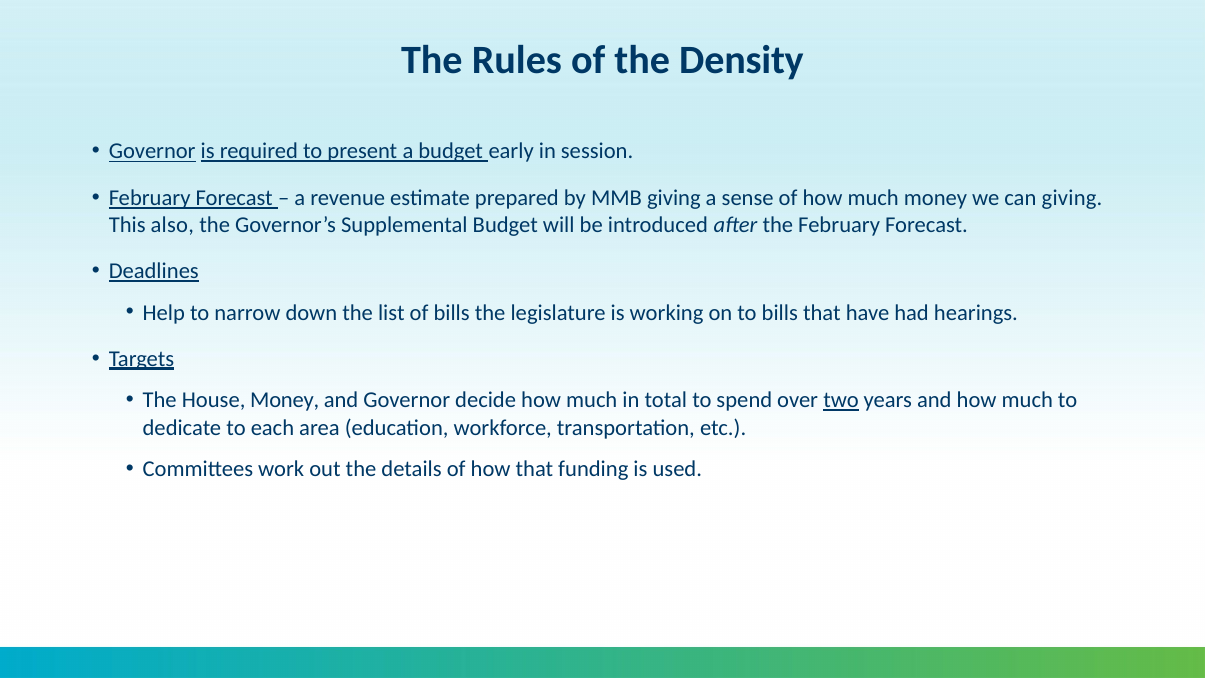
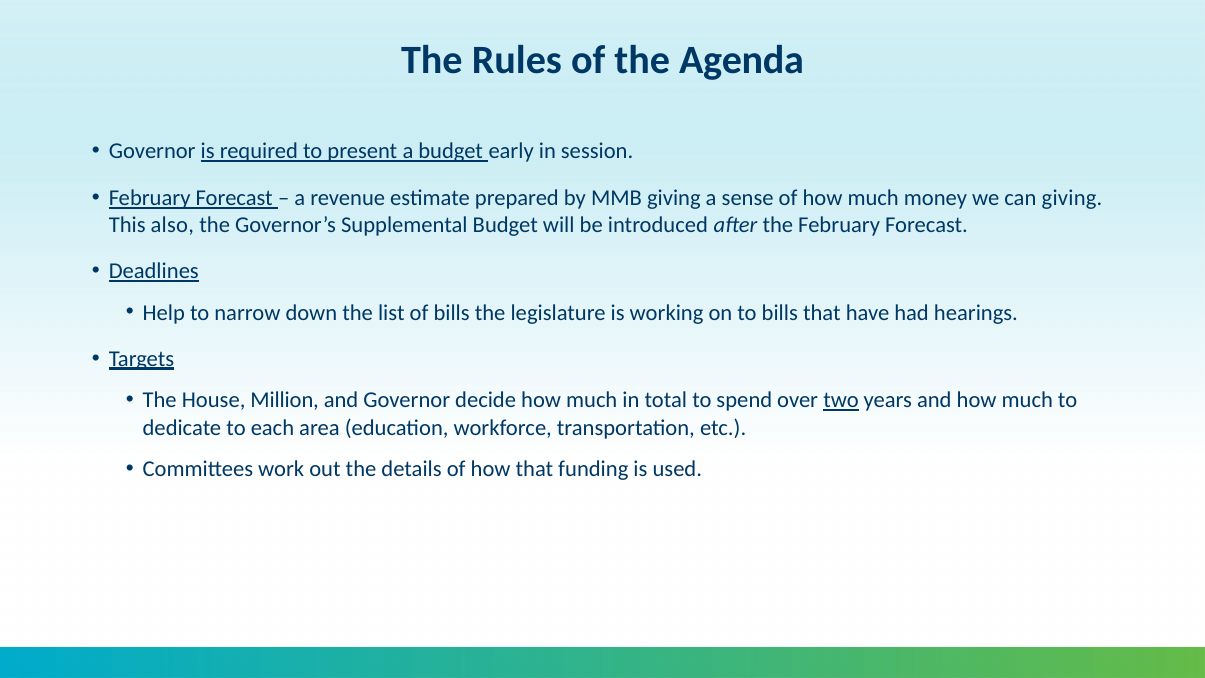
Density: Density -> Agenda (742, 60)
Governor underline: present -> none (152, 151)
House Money: Money -> Million (285, 400)
